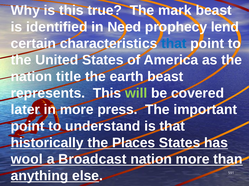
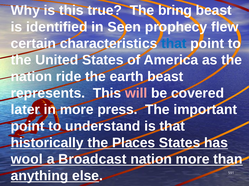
mark: mark -> bring (175, 10)
Need: Need -> Seen (124, 27)
lend: lend -> flew (225, 27)
title: title -> ride (69, 77)
will colour: light green -> pink (136, 93)
